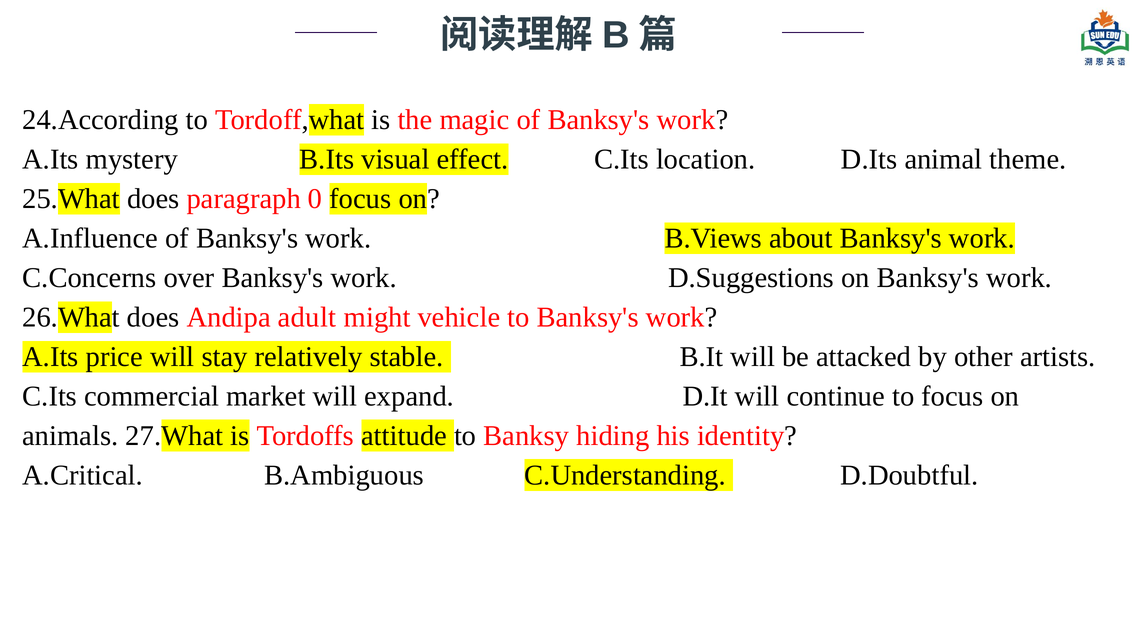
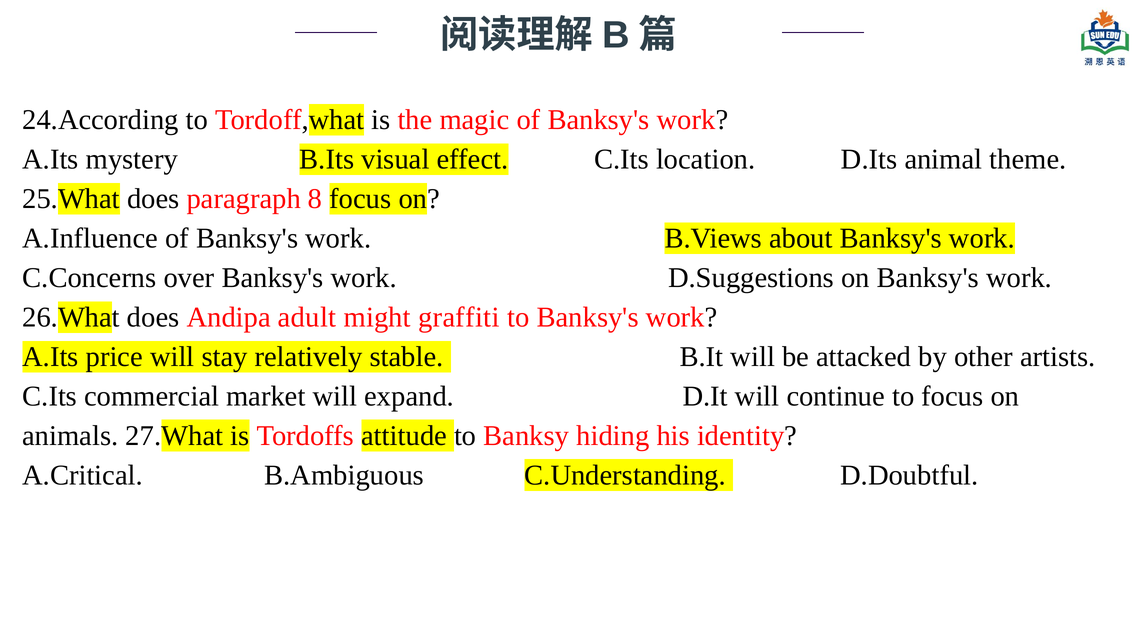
0: 0 -> 8 (315, 199)
vehicle: vehicle -> graffiti (459, 317)
